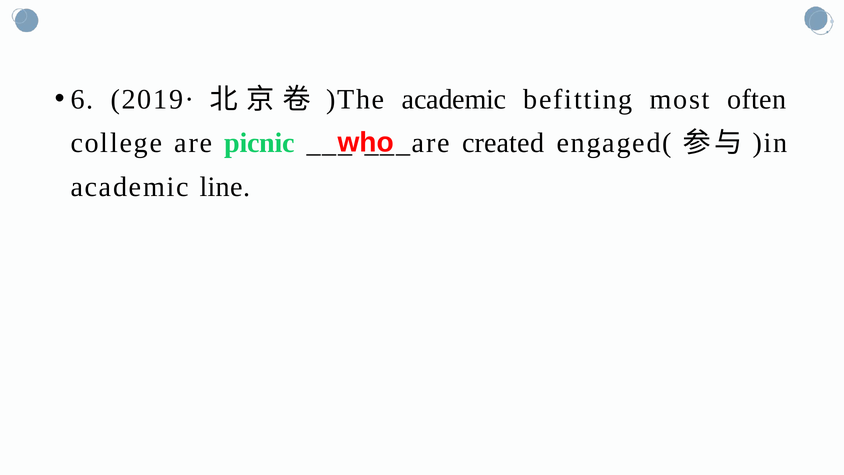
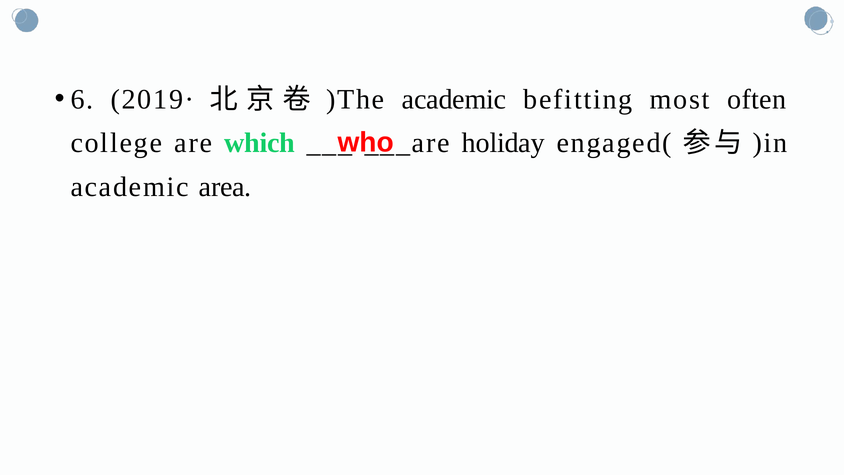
picnic: picnic -> which (260, 143)
created: created -> holiday (503, 143)
line: line -> area (225, 187)
